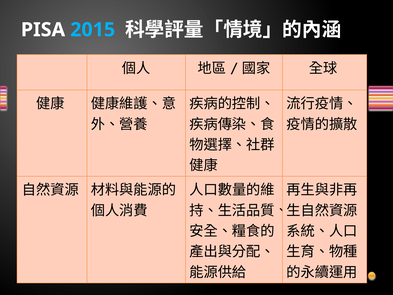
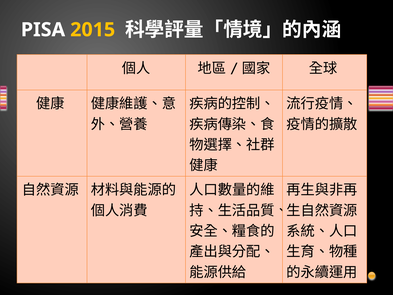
2015 colour: light blue -> yellow (93, 30)
